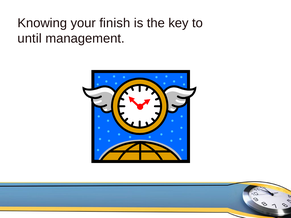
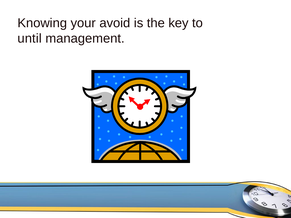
finish: finish -> avoid (115, 23)
